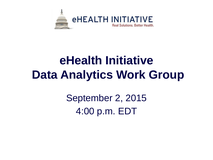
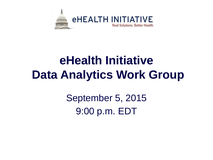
2: 2 -> 5 (119, 98)
4:00: 4:00 -> 9:00 (85, 111)
